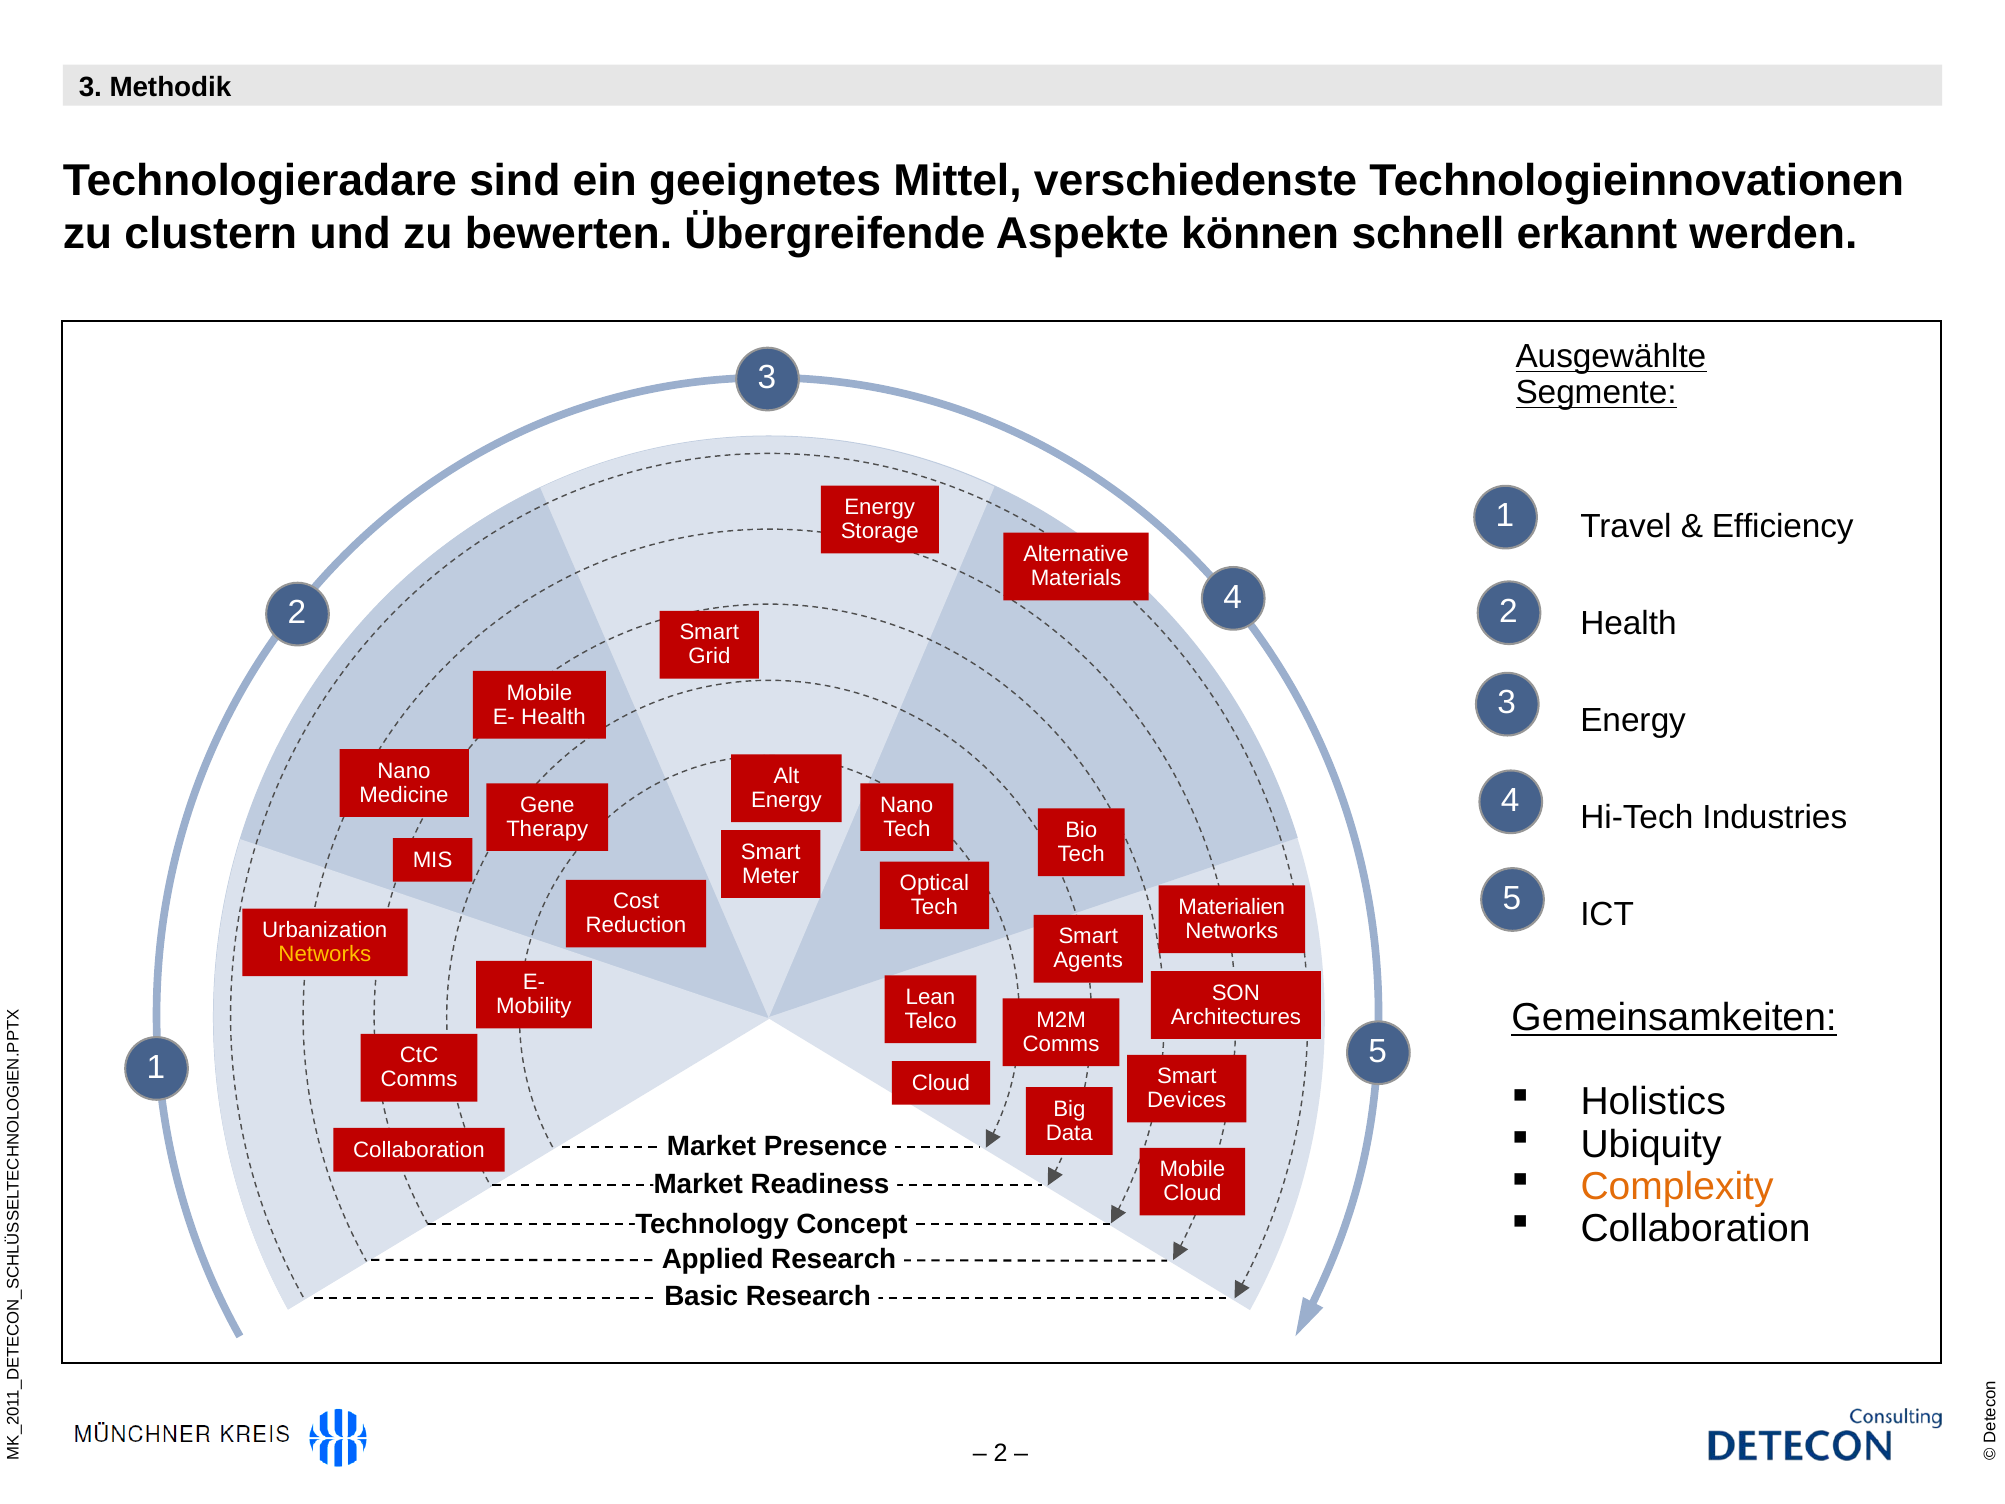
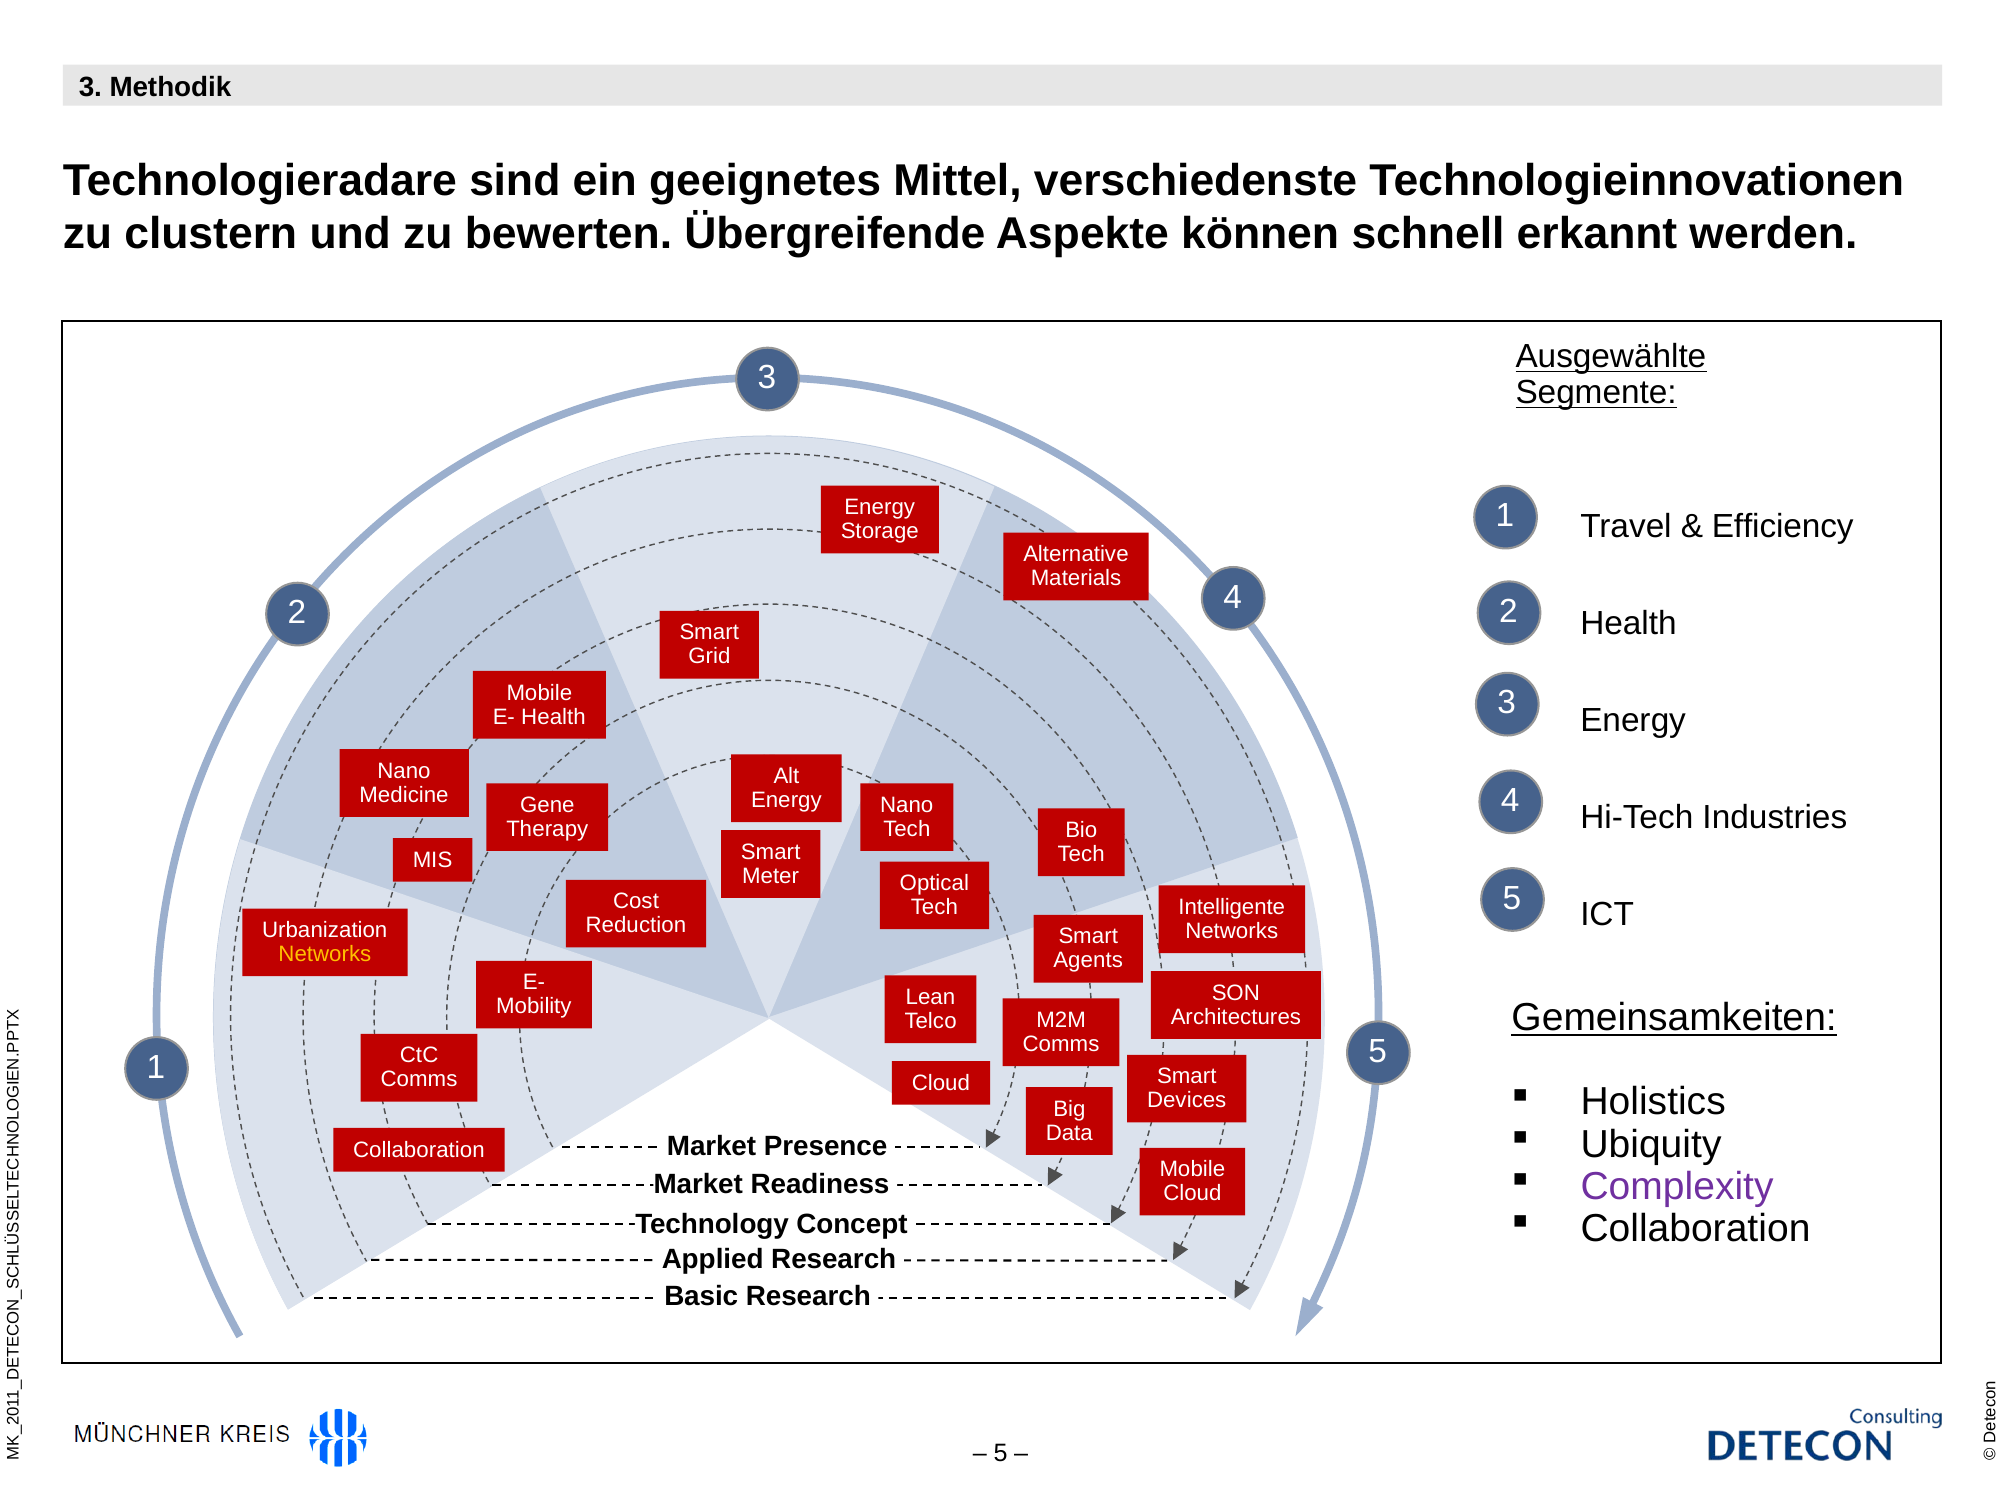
Materialien: Materialien -> Intelligente (1232, 907)
Complexity colour: orange -> purple (1677, 1186)
2: 2 -> 5 (1001, 1453)
